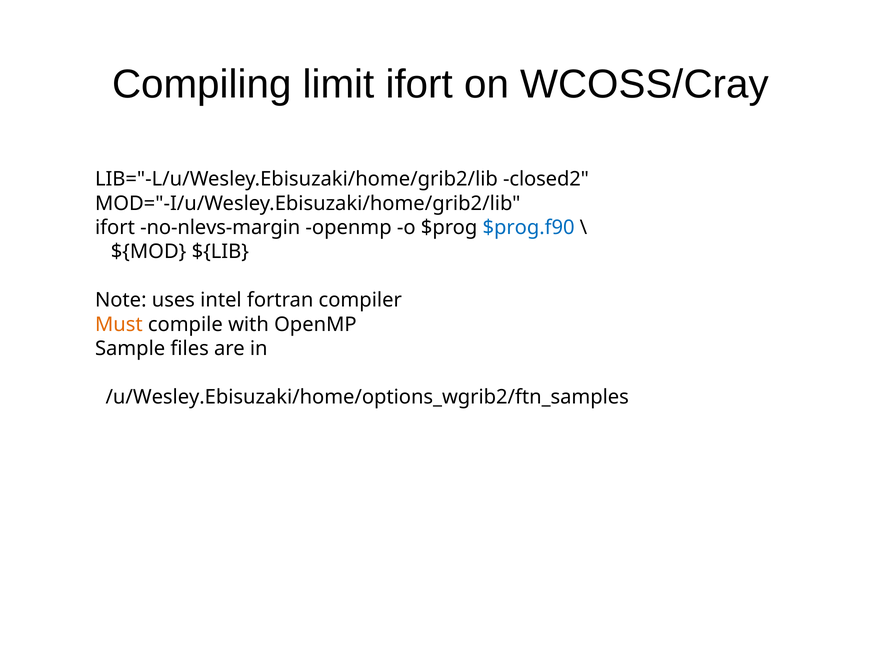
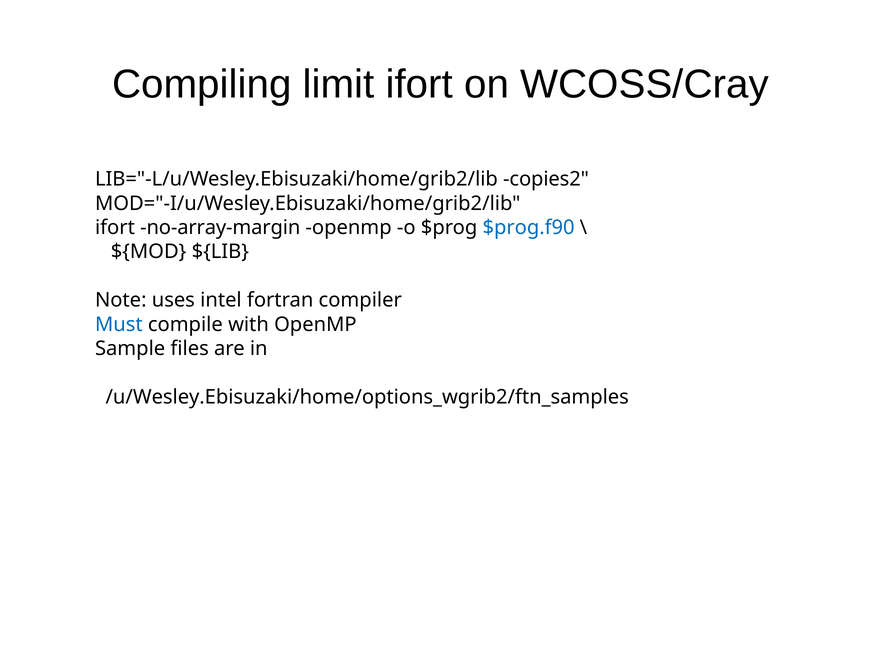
closed2: closed2 -> copies2 (546, 179)
no-nlevs-margin: no-nlevs-margin -> no-array-margin (220, 227)
Must colour: orange -> blue (119, 324)
